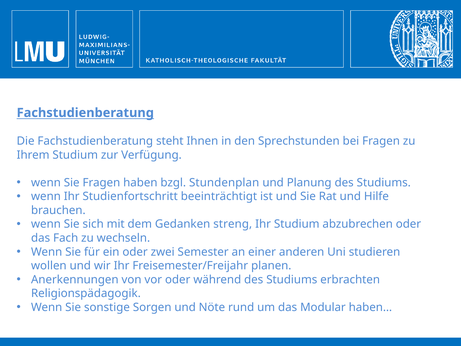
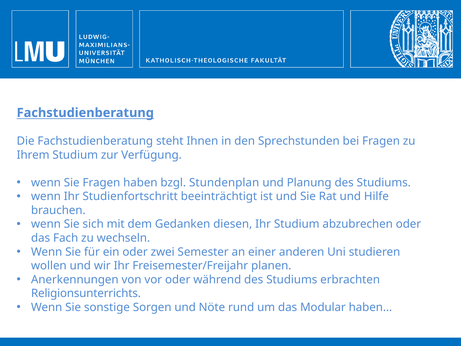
streng: streng -> diesen (233, 224)
Religionspädagogik: Religionspädagogik -> Religionsunterrichts (86, 293)
